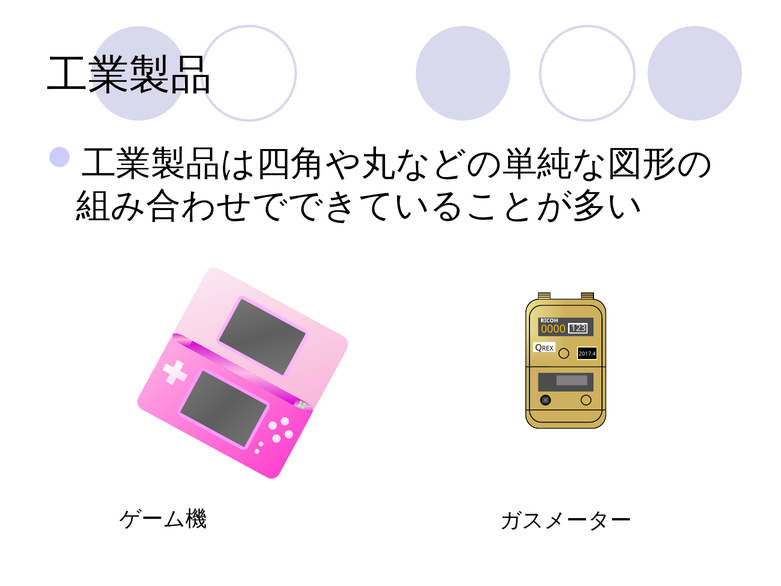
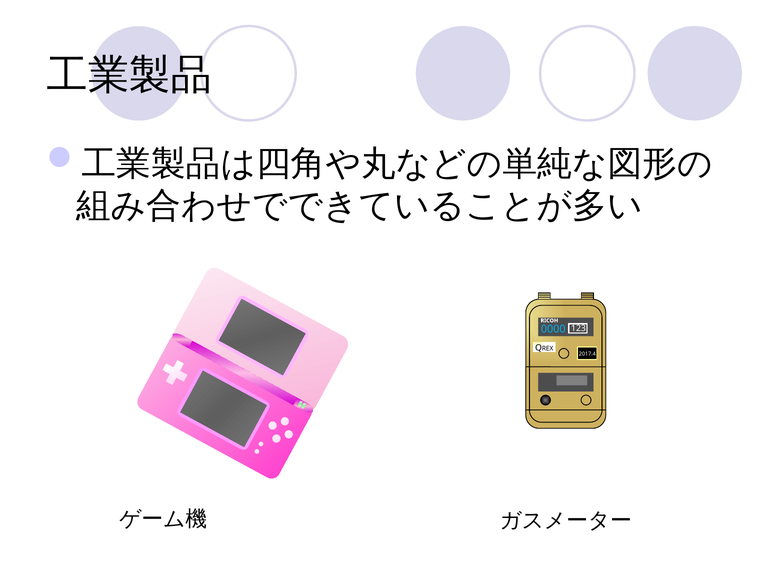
0000 colour: yellow -> light blue (553, 329)
